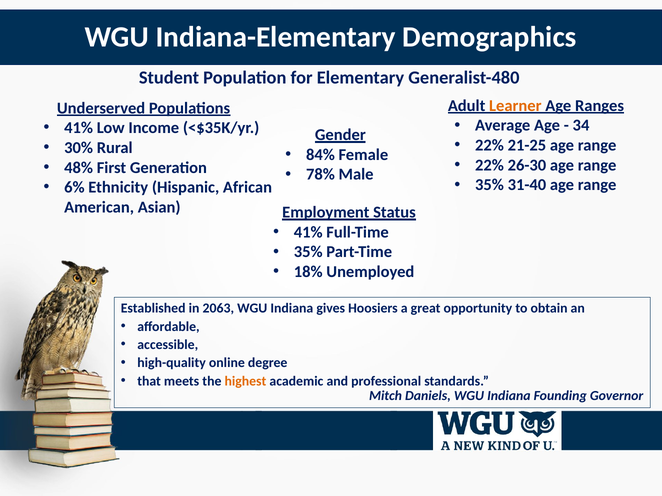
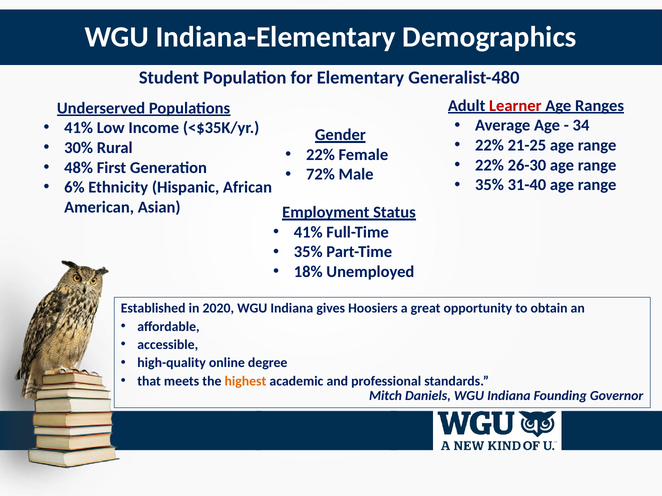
Learner colour: orange -> red (515, 106)
84%: 84% -> 22% (320, 155)
78%: 78% -> 72% (320, 175)
2063: 2063 -> 2020 (218, 308)
